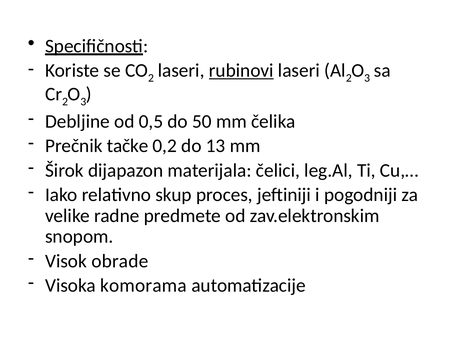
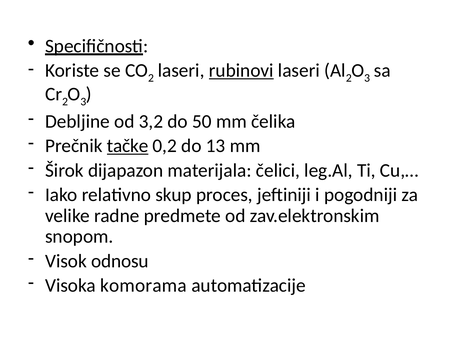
0,5: 0,5 -> 3,2 (151, 121)
tačke underline: none -> present (128, 146)
obrade: obrade -> odnosu (120, 261)
